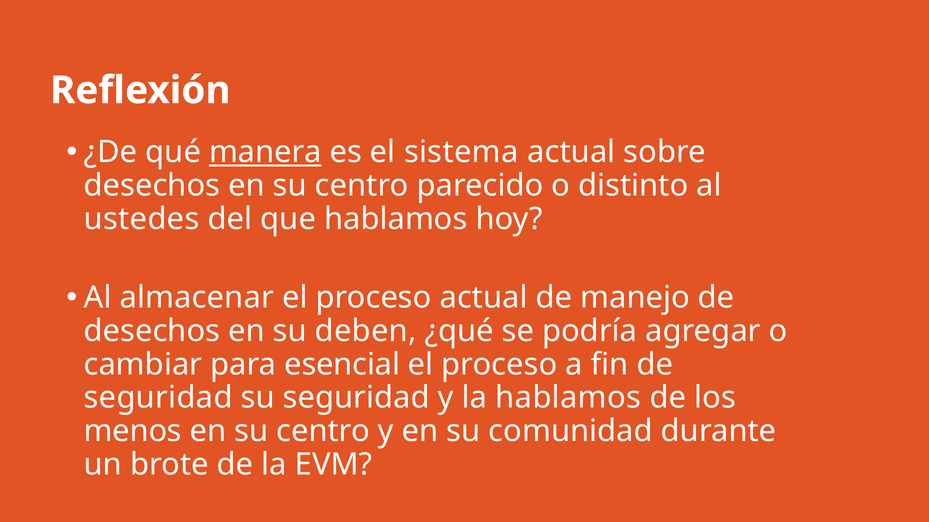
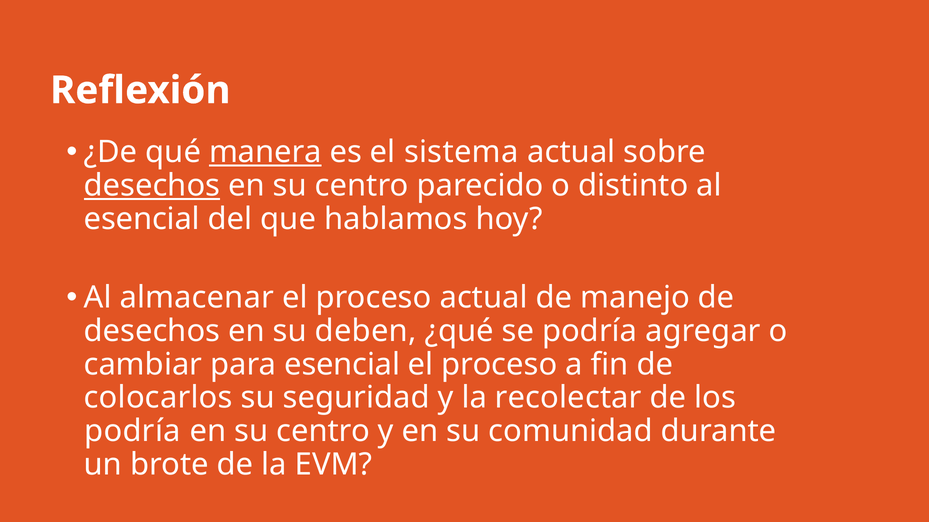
desechos underline: none -> present (152, 186)
ustedes: ustedes -> esencial (142, 219)
seguridad: seguridad -> colocarlos (158, 398)
la hablamos: hablamos -> recolectar (568, 398)
menos: menos -> podría (132, 432)
